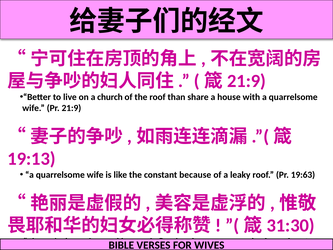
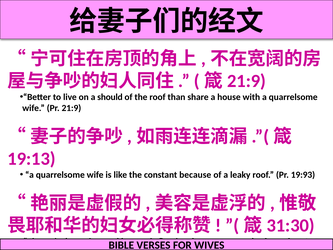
church: church -> should (110, 97)
19:63: 19:63 -> 19:93 (303, 175)
